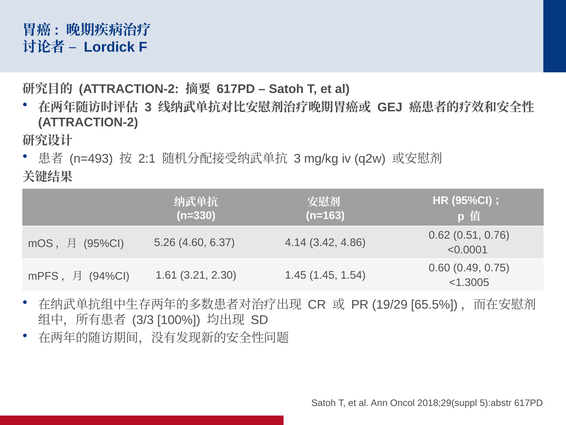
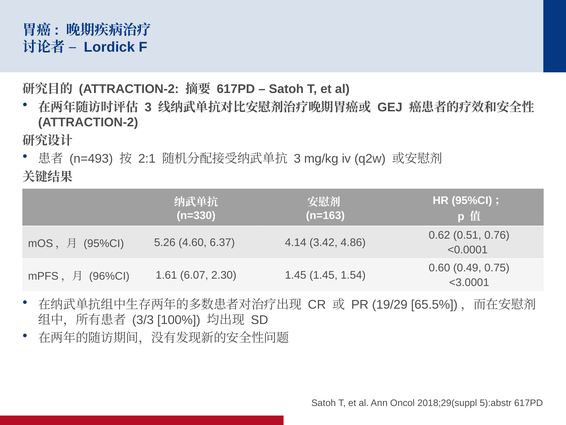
94%CI: 94%CI -> 96%CI (109, 276)
3.21: 3.21 -> 6.07 (194, 275)
<1.3005: <1.3005 -> <3.0001 (469, 282)
